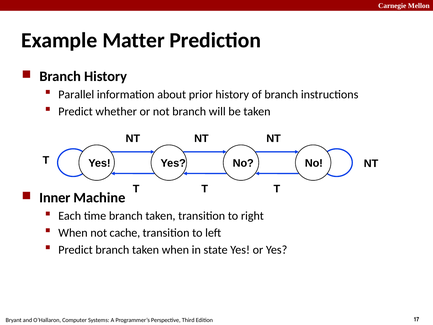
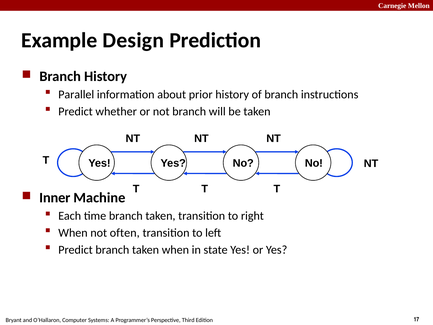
Matter: Matter -> Design (133, 40)
cache: cache -> often (125, 233)
